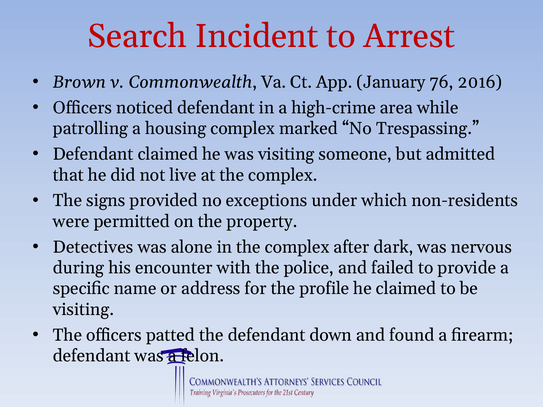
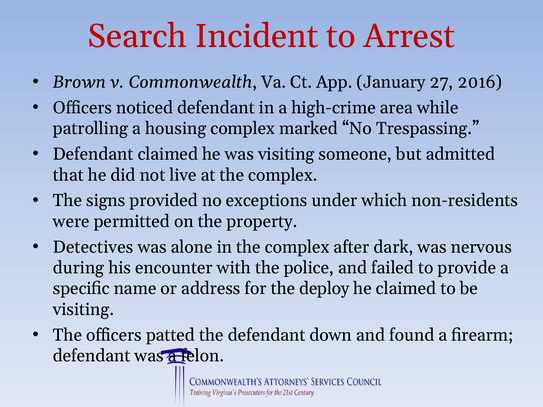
76: 76 -> 27 (442, 82)
profile: profile -> deploy (324, 289)
